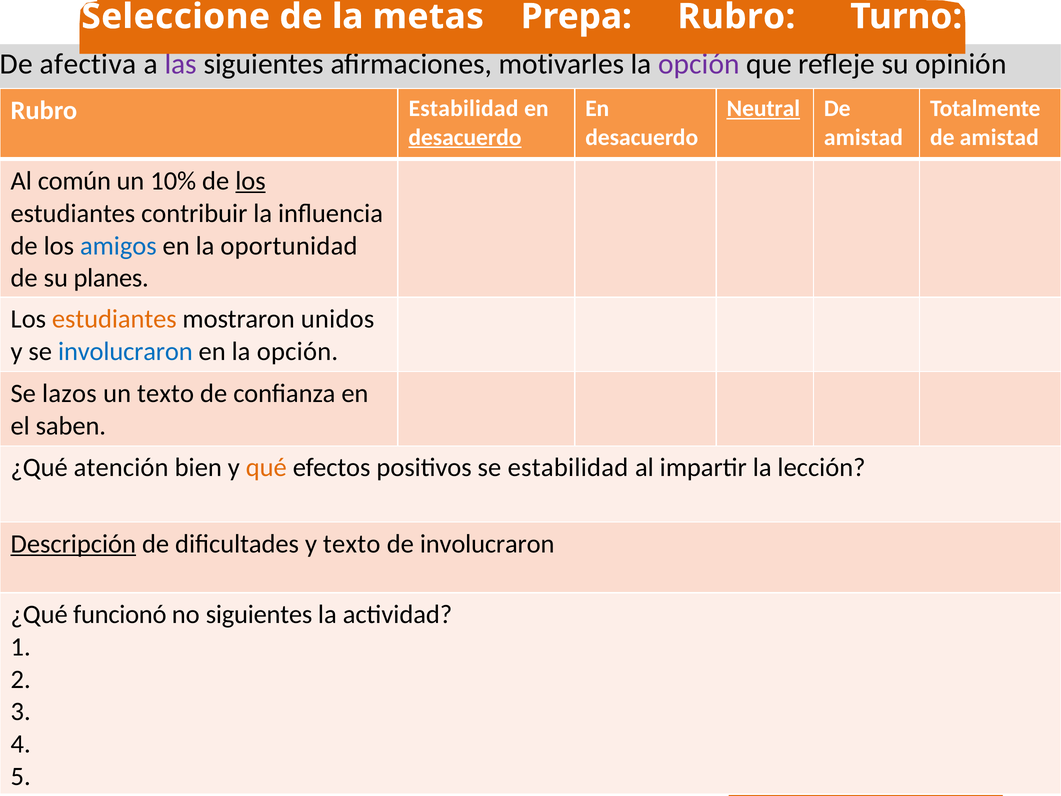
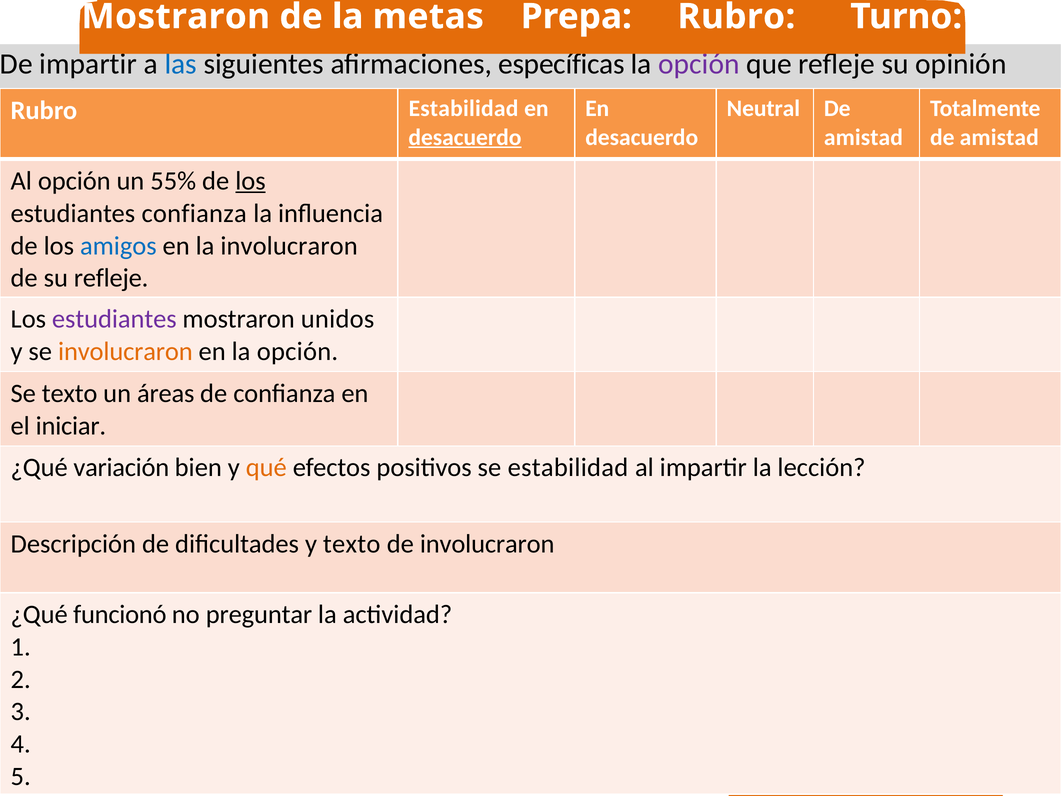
Seleccione: Seleccione -> Mostraron (176, 17)
De afectiva: afectiva -> impartir (88, 64)
las colour: purple -> blue (181, 64)
motivarles: motivarles -> específicas (562, 64)
Neutral underline: present -> none (763, 108)
Al común: común -> opción (74, 181)
10%: 10% -> 55% (173, 181)
estudiantes contribuir: contribuir -> confianza (194, 213)
la oportunidad: oportunidad -> involucraron (289, 246)
su planes: planes -> refleje (111, 278)
estudiantes colour: orange -> purple (114, 319)
involucraron colour: blue -> orange (125, 351)
Se lazos: lazos -> texto (70, 393)
un texto: texto -> áreas (166, 393)
saben: saben -> iniciar (71, 426)
atención: atención -> variación (121, 468)
Descripción underline: present -> none (73, 544)
no siguientes: siguientes -> preguntar (259, 614)
